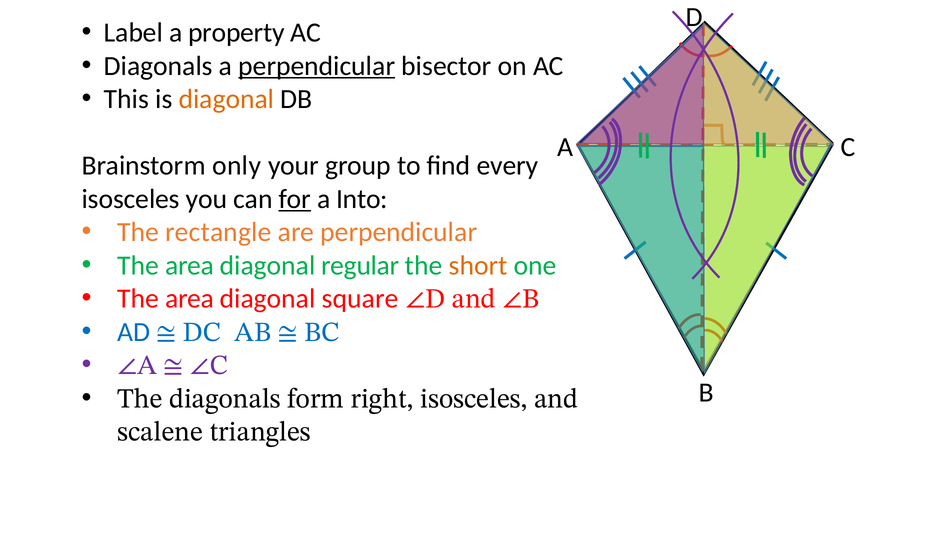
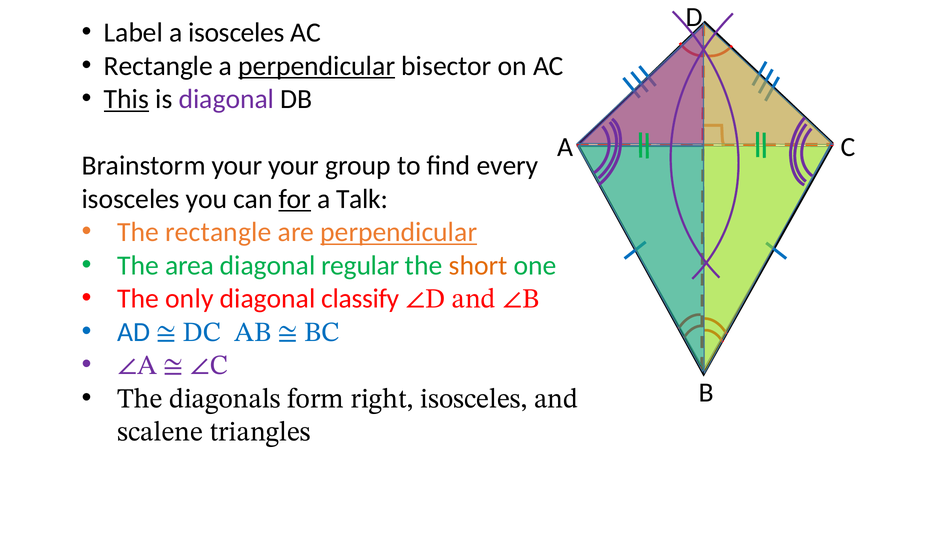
a property: property -> isosceles (236, 33)
Diagonals: Diagonals -> Rectangle (158, 66)
This underline: none -> present (127, 99)
diagonal colour: orange -> purple (226, 99)
Brainstorm only: only -> your (237, 166)
Into: Into -> Talk (362, 199)
perpendicular underline: none -> present (399, 232)
area: area -> only (189, 299)
square: square -> classify (360, 299)
